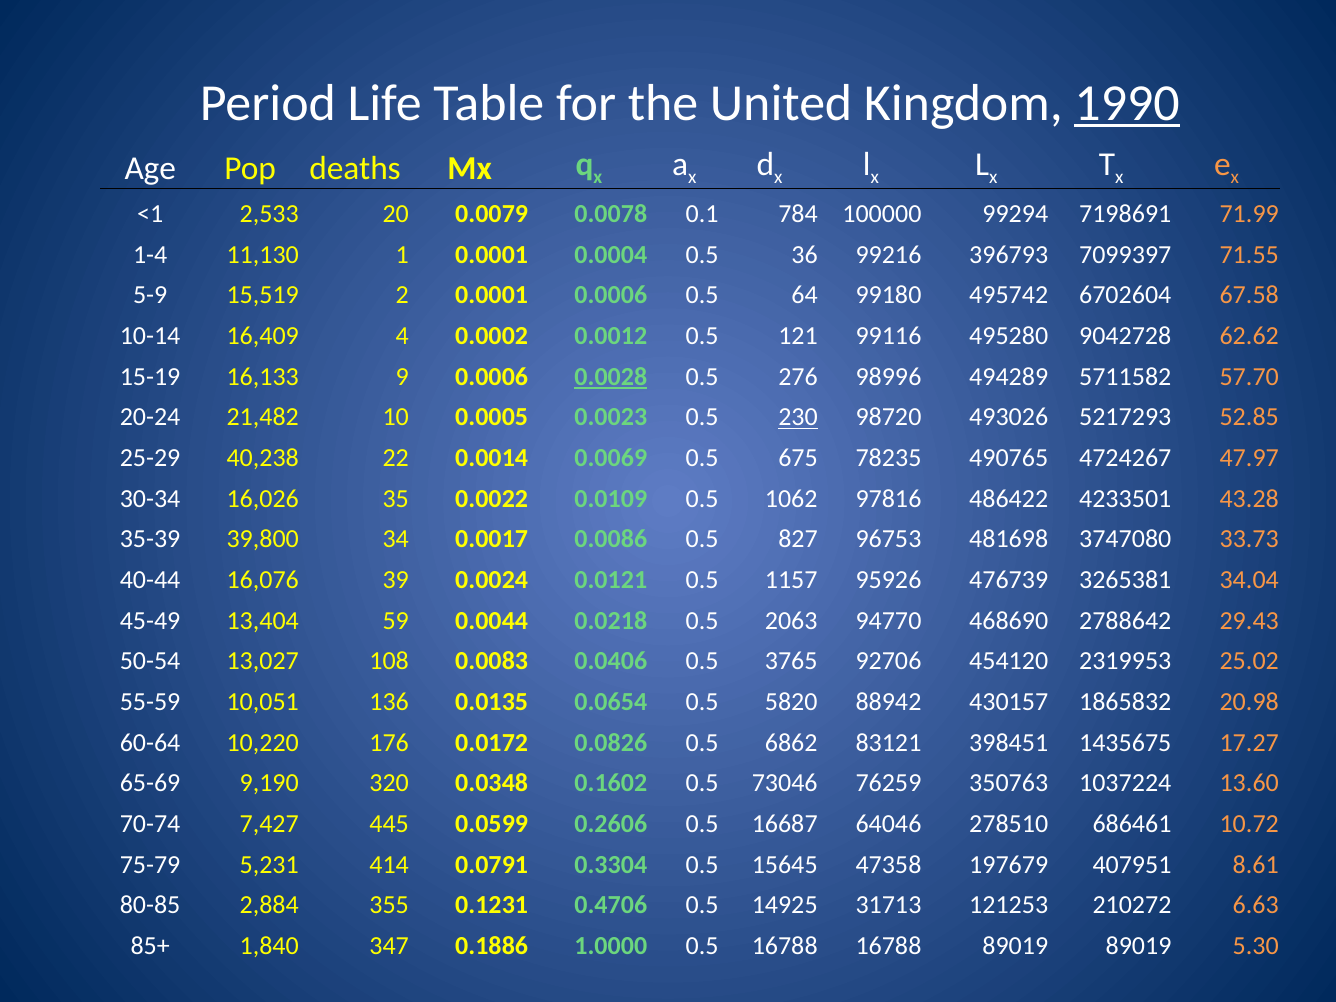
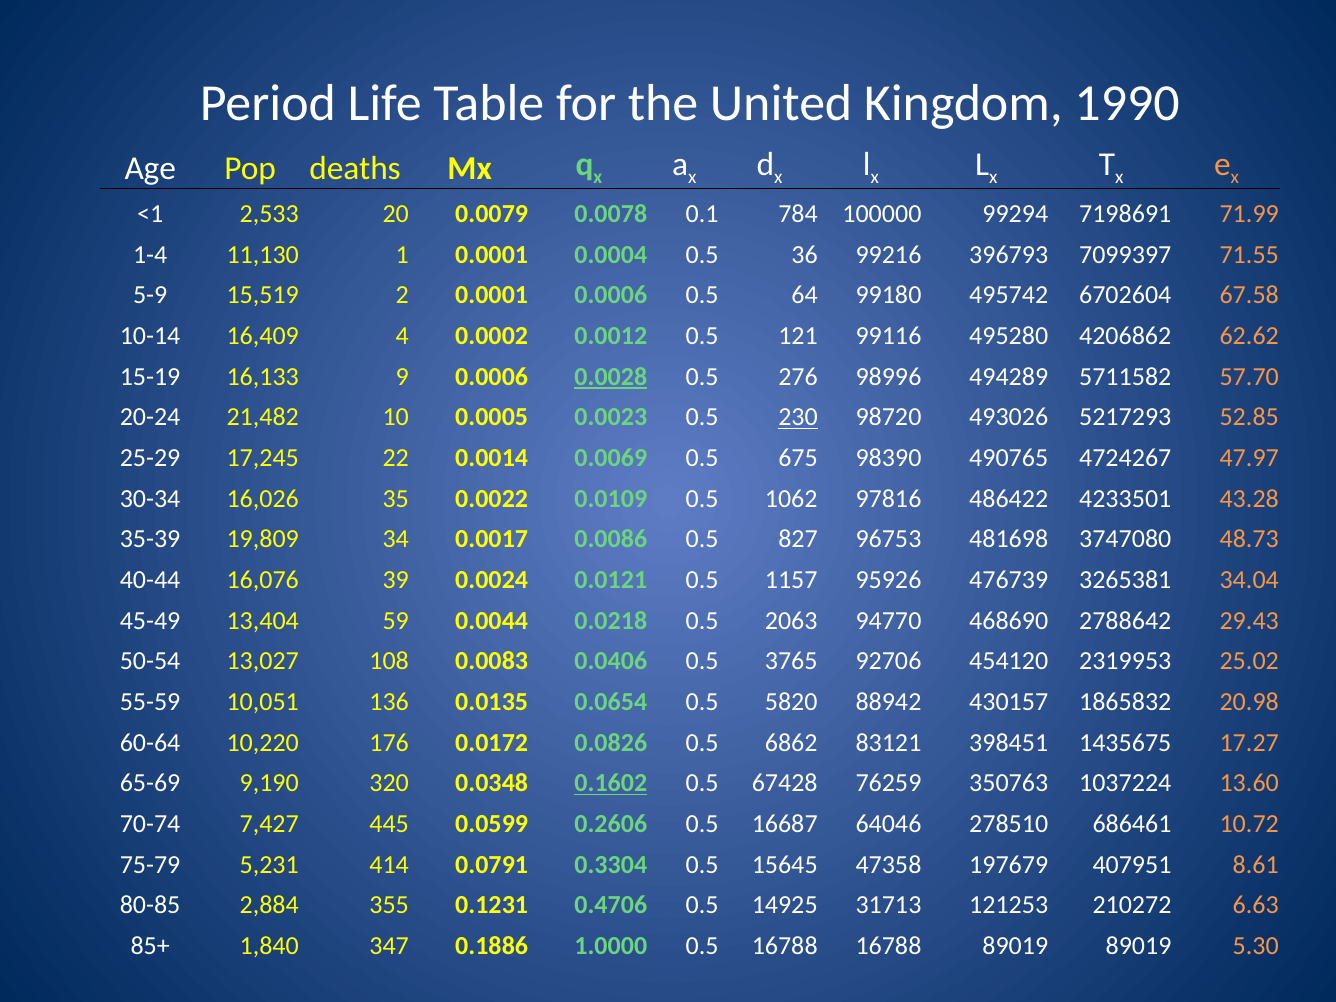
1990 underline: present -> none (1127, 103)
9042728: 9042728 -> 4206862 (1125, 336)
40,238: 40,238 -> 17,245 (263, 458)
78235: 78235 -> 98390 (888, 458)
39,800: 39,800 -> 19,809 (263, 539)
33.73: 33.73 -> 48.73 (1249, 539)
0.1602 underline: none -> present (611, 783)
73046: 73046 -> 67428 (785, 783)
